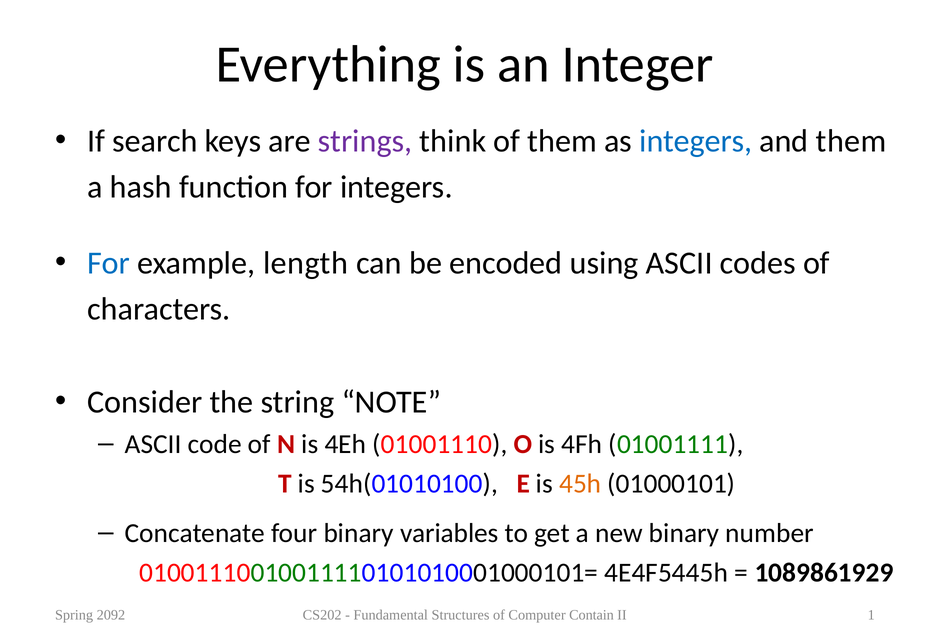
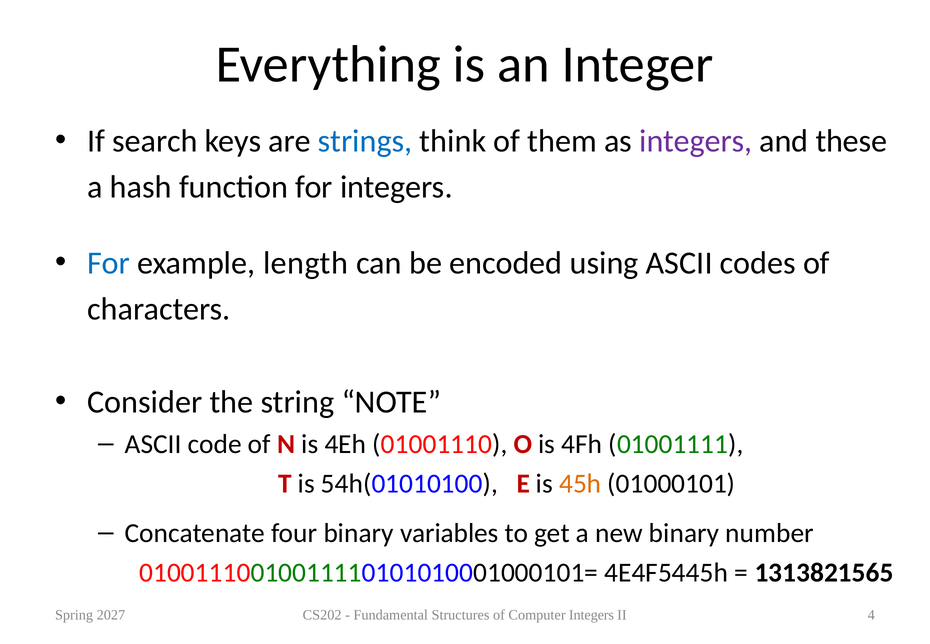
strings colour: purple -> blue (365, 141)
integers colour: blue -> purple (696, 141)
and them: them -> these (851, 141)
1089861929: 1089861929 -> 1313821565 (824, 573)
2092: 2092 -> 2027 (111, 615)
Computer Contain: Contain -> Integers (592, 615)
1: 1 -> 4 (871, 615)
